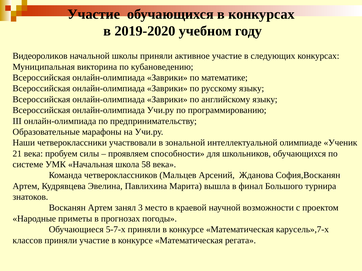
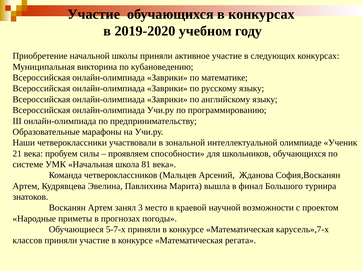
Видеороликов: Видеороликов -> Приобретение (40, 56)
58: 58 -> 81 (146, 165)
